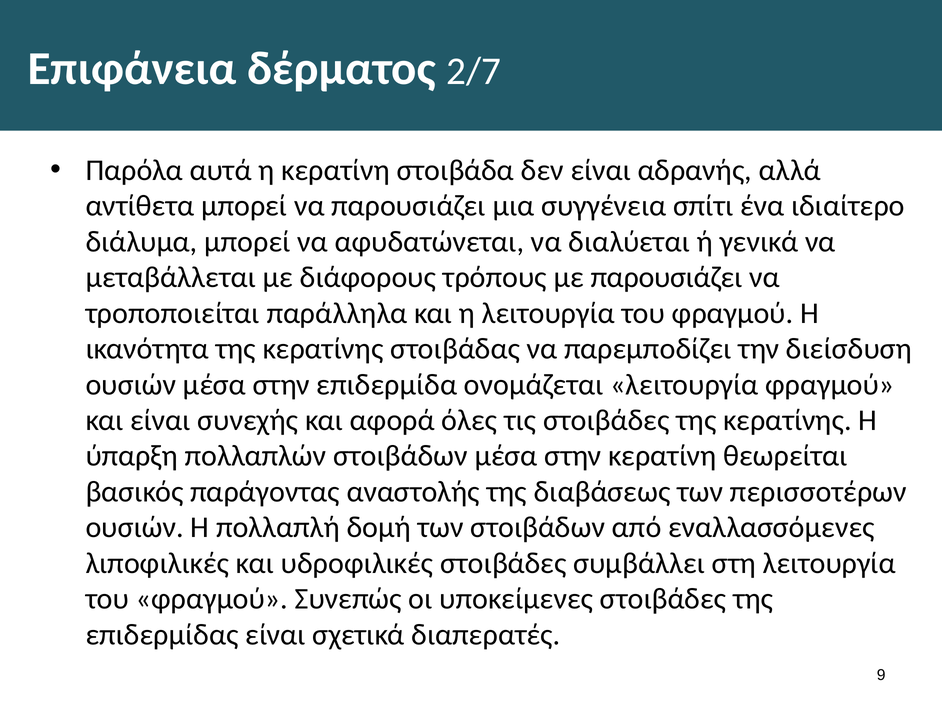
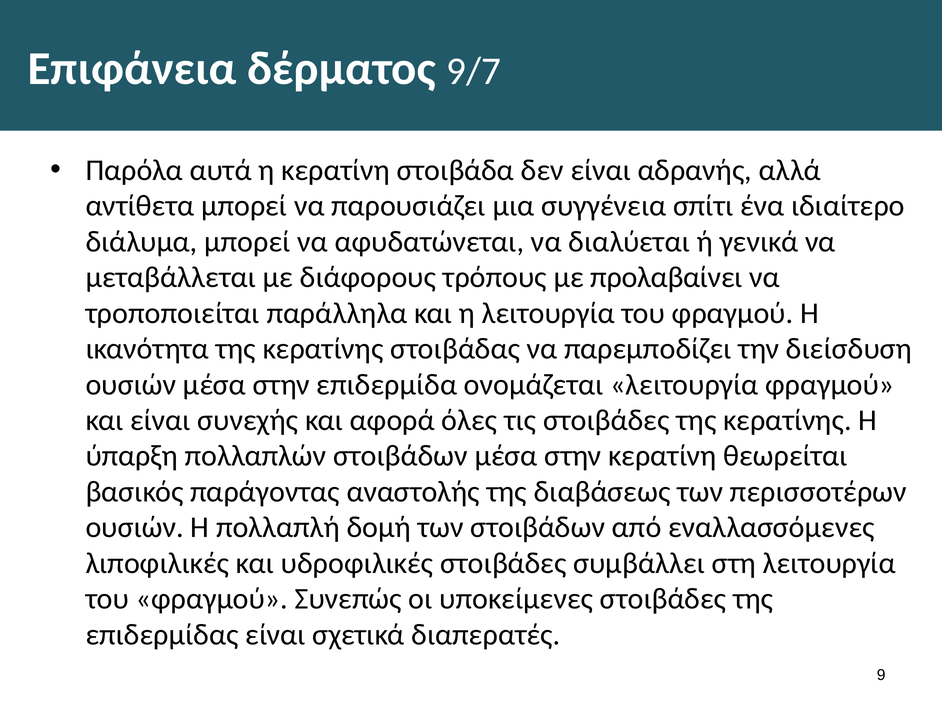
2/7: 2/7 -> 9/7 (474, 71)
με παρουσιάζει: παρουσιάζει -> προλαβαίνει (667, 277)
